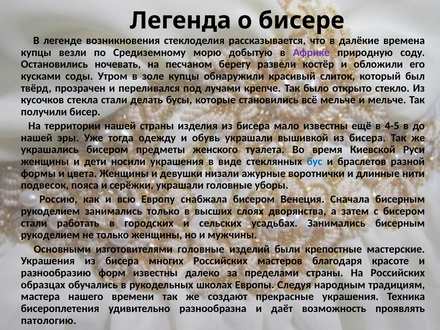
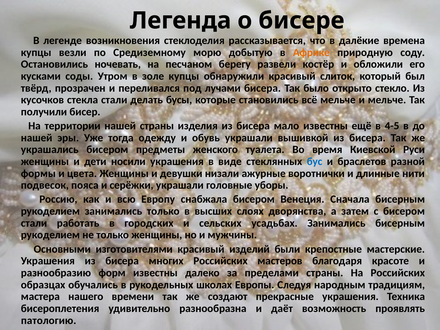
Африке colour: purple -> orange (311, 52)
лучами крепче: крепче -> бисера (263, 88)
изготовителями головные: головные -> красивый (201, 249)
